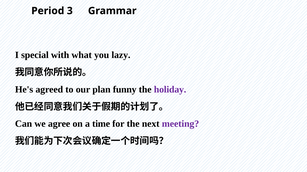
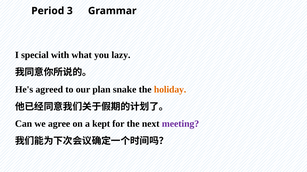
funny: funny -> snake (125, 90)
holiday colour: purple -> orange (170, 90)
time: time -> kept (101, 124)
